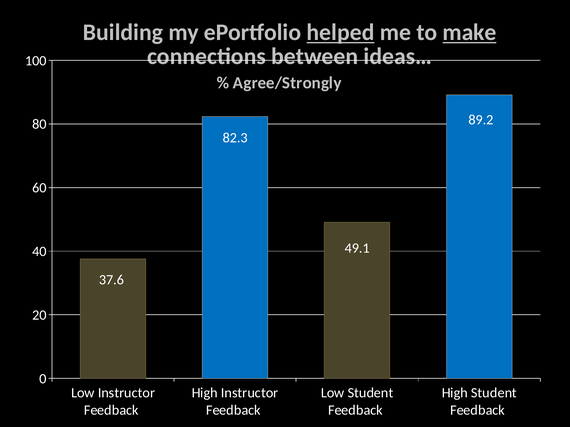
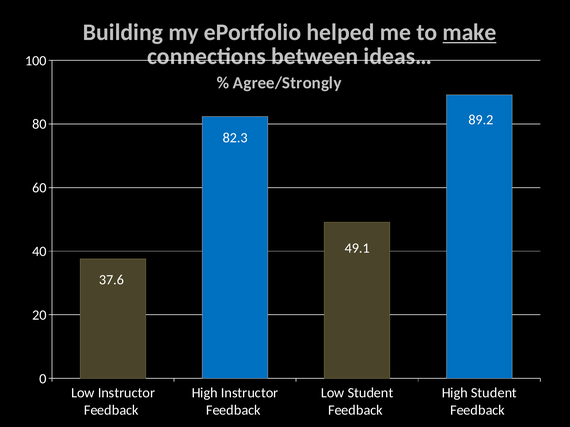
helped underline: present -> none (341, 33)
